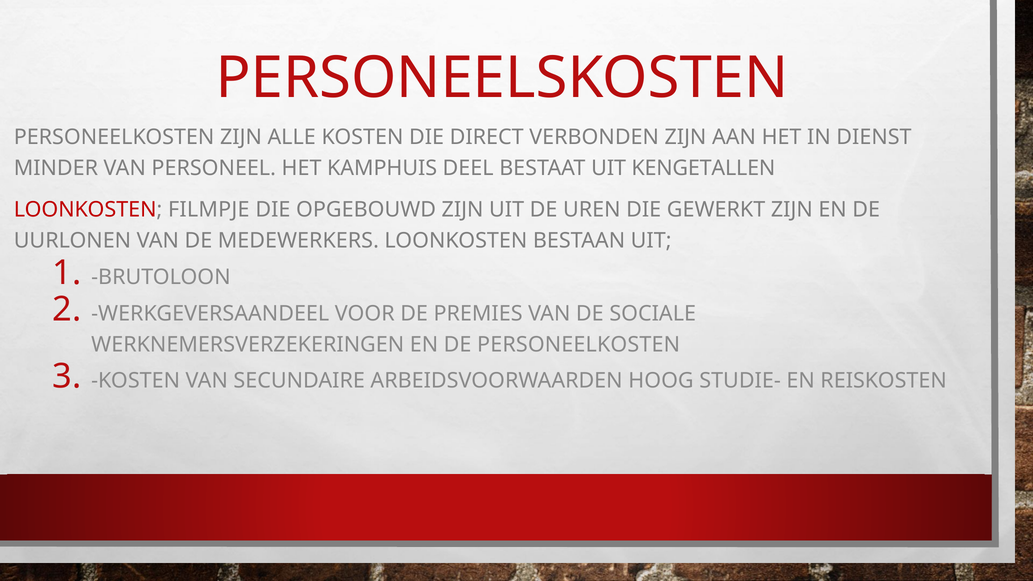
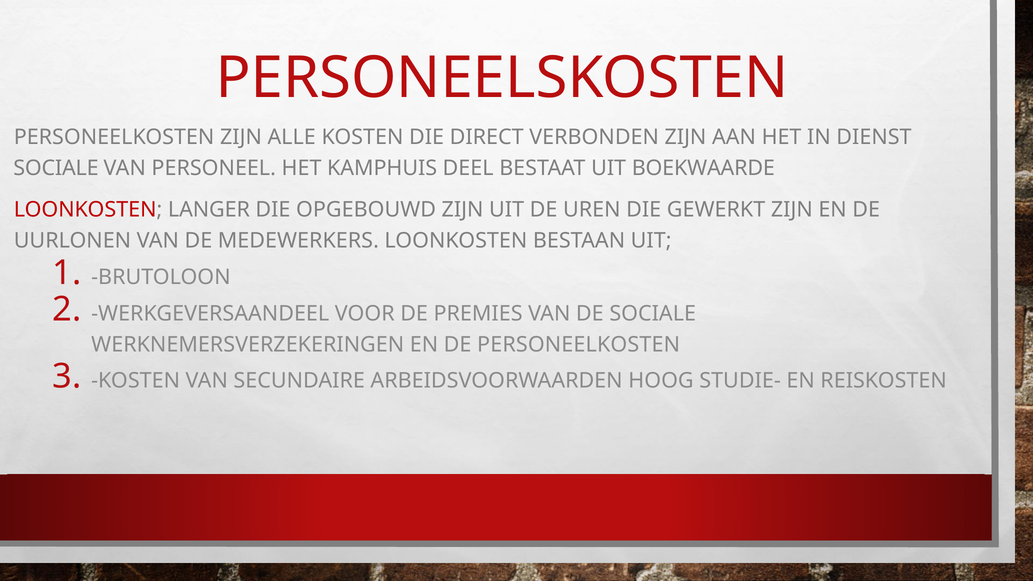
MINDER: MINDER -> SOCIALE (56, 168)
KENGETALLEN: KENGETALLEN -> BOEKWAARDE (703, 168)
FILMPJE: FILMPJE -> LANGER (209, 210)
